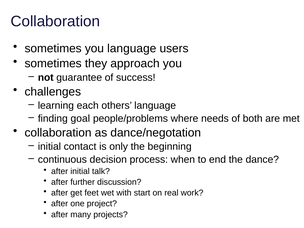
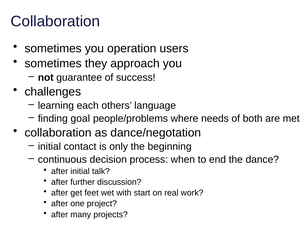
you language: language -> operation (132, 48)
